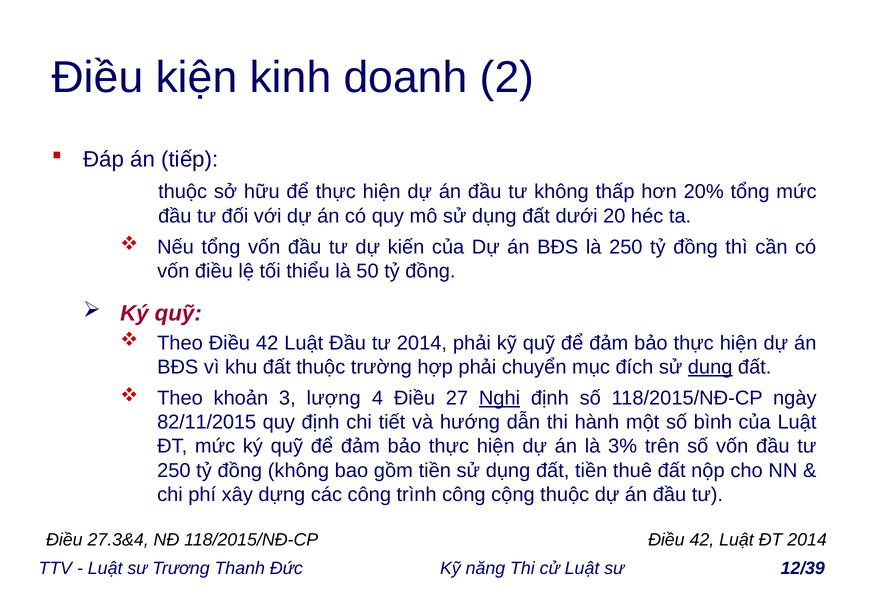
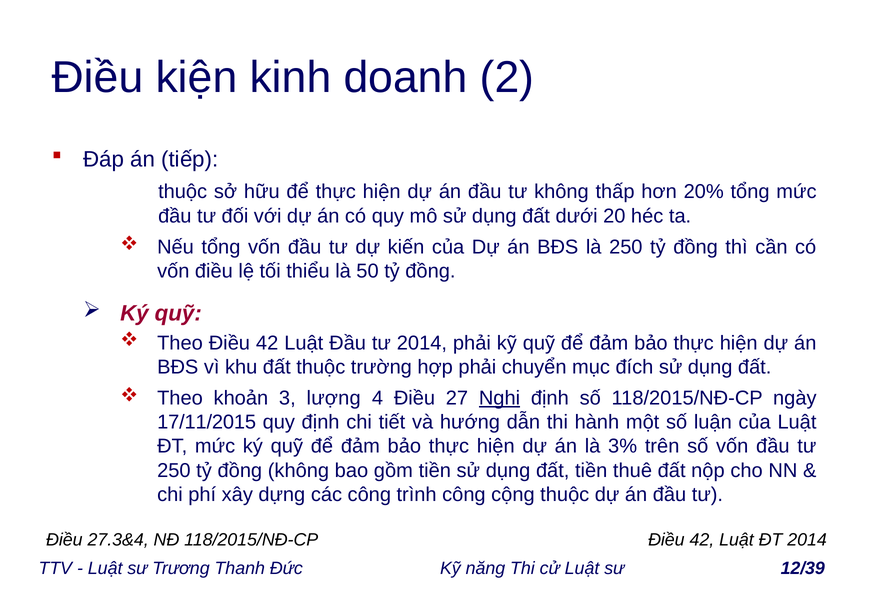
dụng underline: present -> none (710, 367)
82/11/2015: 82/11/2015 -> 17/11/2015 (207, 422)
bình: bình -> luận (713, 422)
